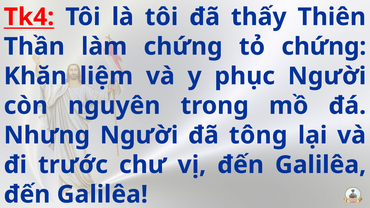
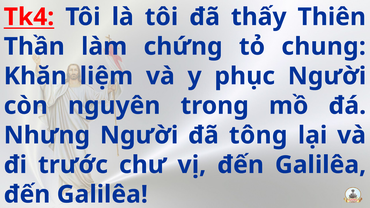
tỏ chứng: chứng -> chung (324, 47)
